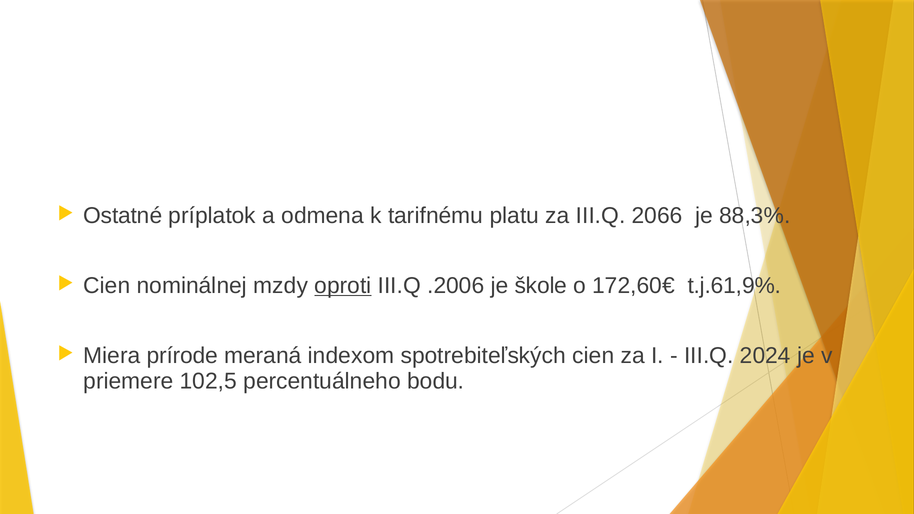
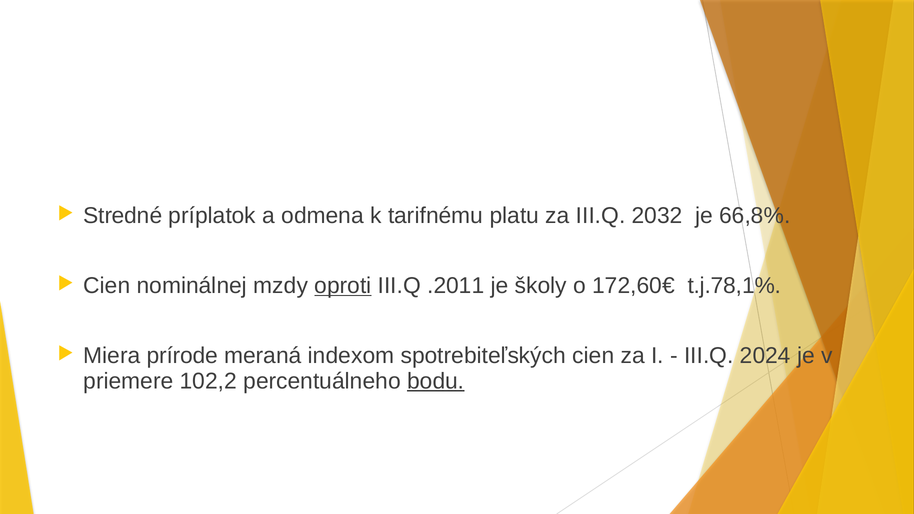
Ostatné: Ostatné -> Stredné (123, 216)
2066: 2066 -> 2032 (657, 216)
88,3%: 88,3% -> 66,8% (755, 216)
.2006: .2006 -> .2011 (456, 286)
škole: škole -> školy (541, 286)
t.j.61,9%: t.j.61,9% -> t.j.78,1% (734, 286)
102,5: 102,5 -> 102,2 (208, 381)
bodu underline: none -> present (436, 381)
